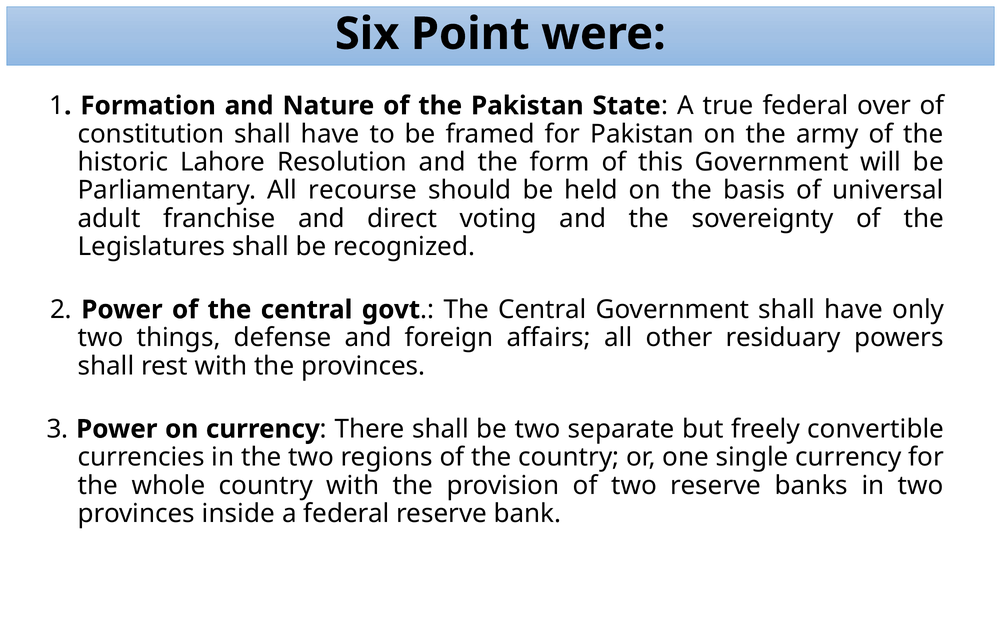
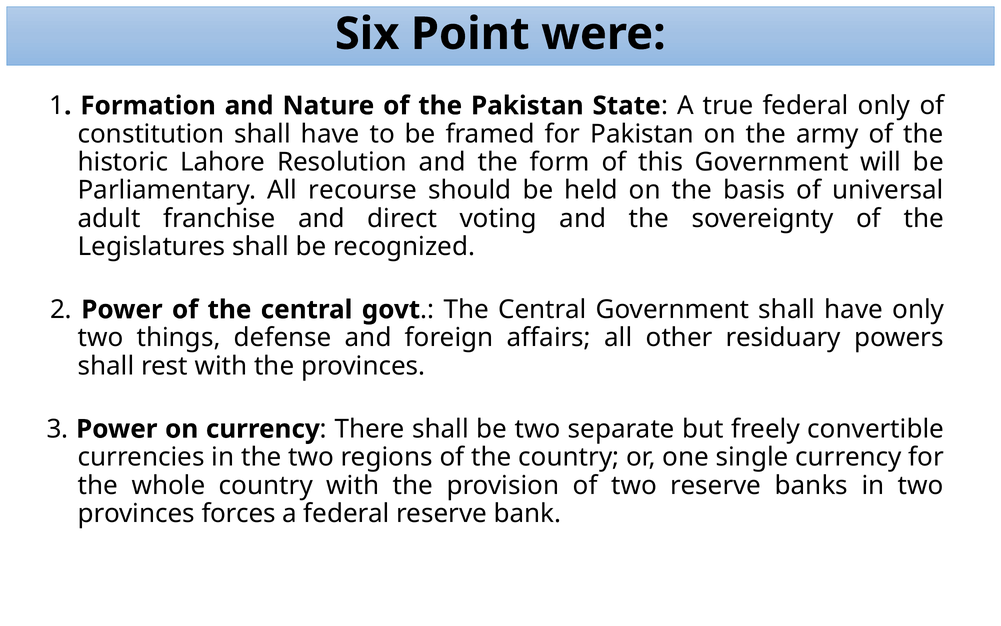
federal over: over -> only (884, 106)
inside: inside -> forces (239, 513)
